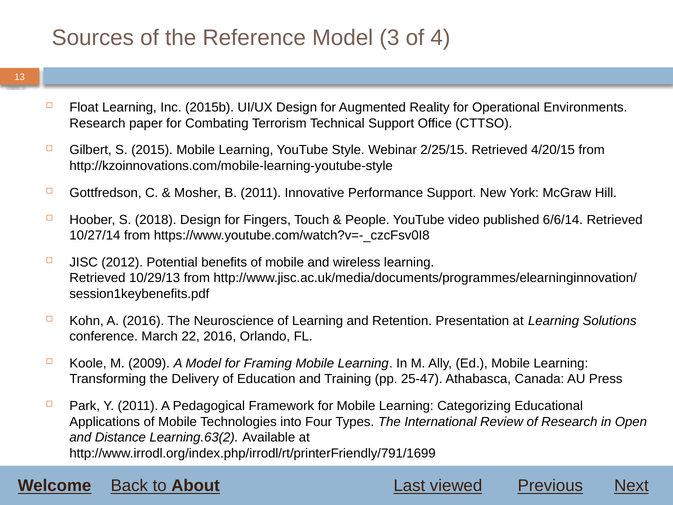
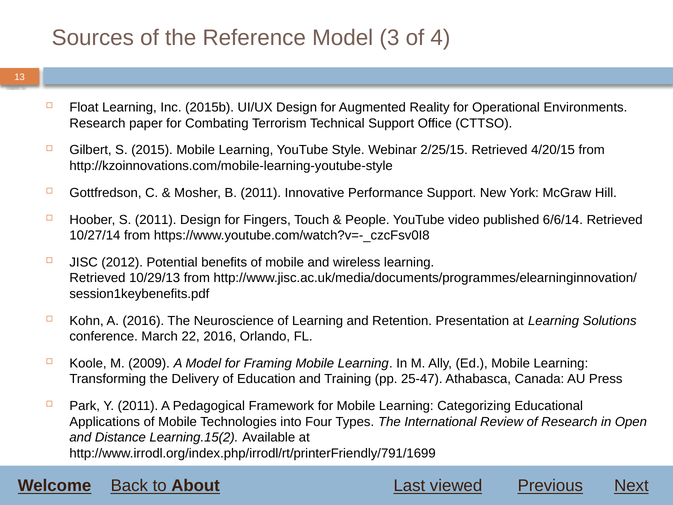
S 2018: 2018 -> 2011 (156, 220)
Learning.63(2: Learning.63(2 -> Learning.15(2 (194, 437)
